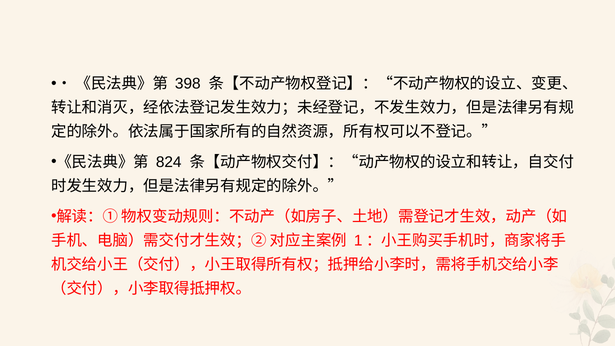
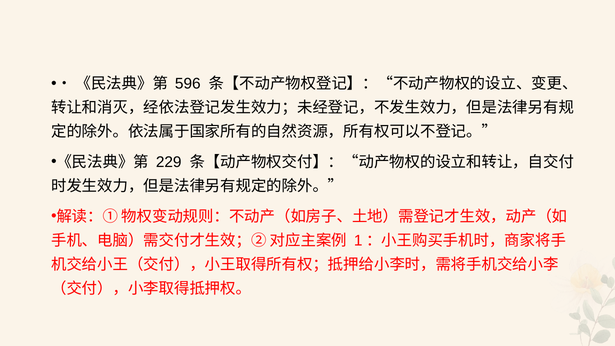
398: 398 -> 596 (188, 84)
824: 824 -> 229 (169, 162)
